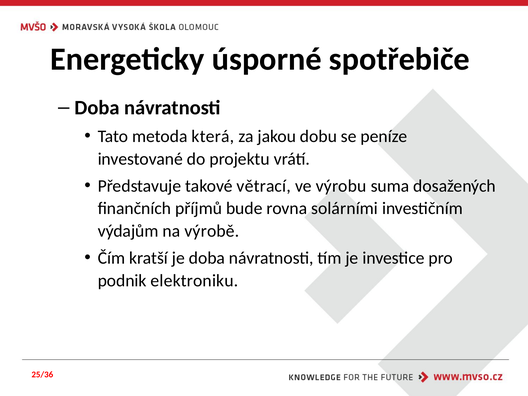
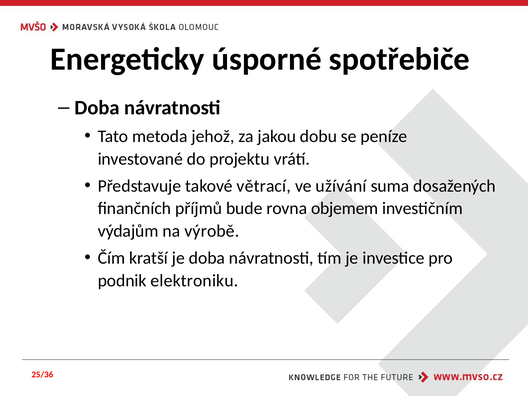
která: která -> jehož (213, 136)
výrobu: výrobu -> užívání (341, 186)
solárními: solárními -> objemem (345, 209)
